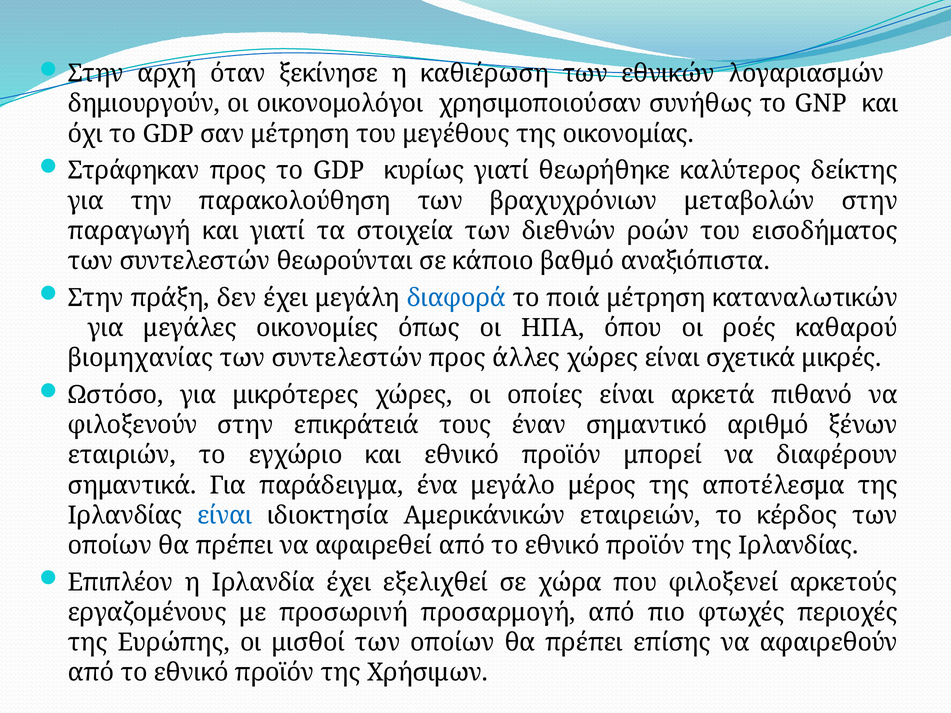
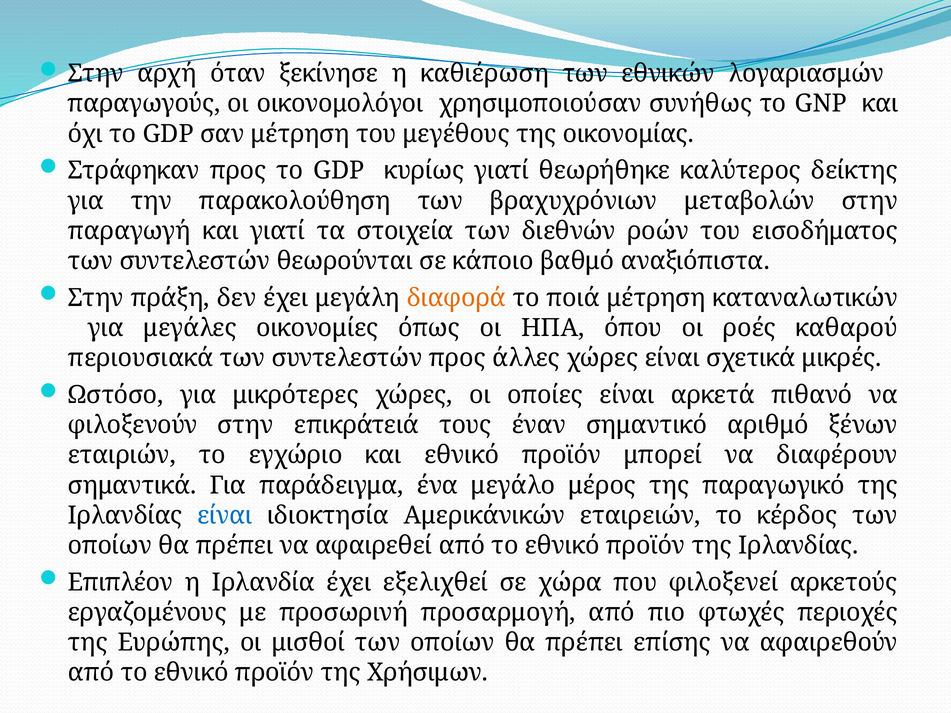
δημιουργούν: δημιουργούν -> παραγωγούς (144, 104)
διαφορά colour: blue -> orange (456, 298)
βιομηχανίας: βιομηχανίας -> περιουσιακά (141, 358)
αποτέλεσμα: αποτέλεσμα -> παραγωγικό (774, 485)
